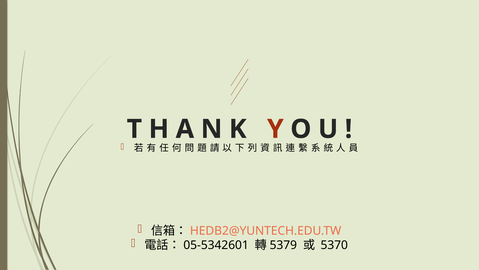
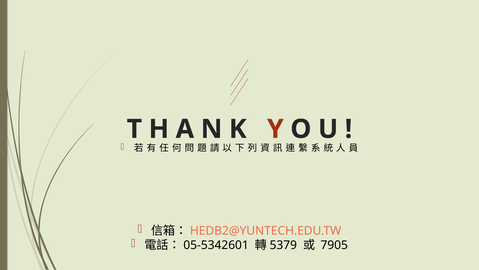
5370: 5370 -> 7905 (334, 245)
